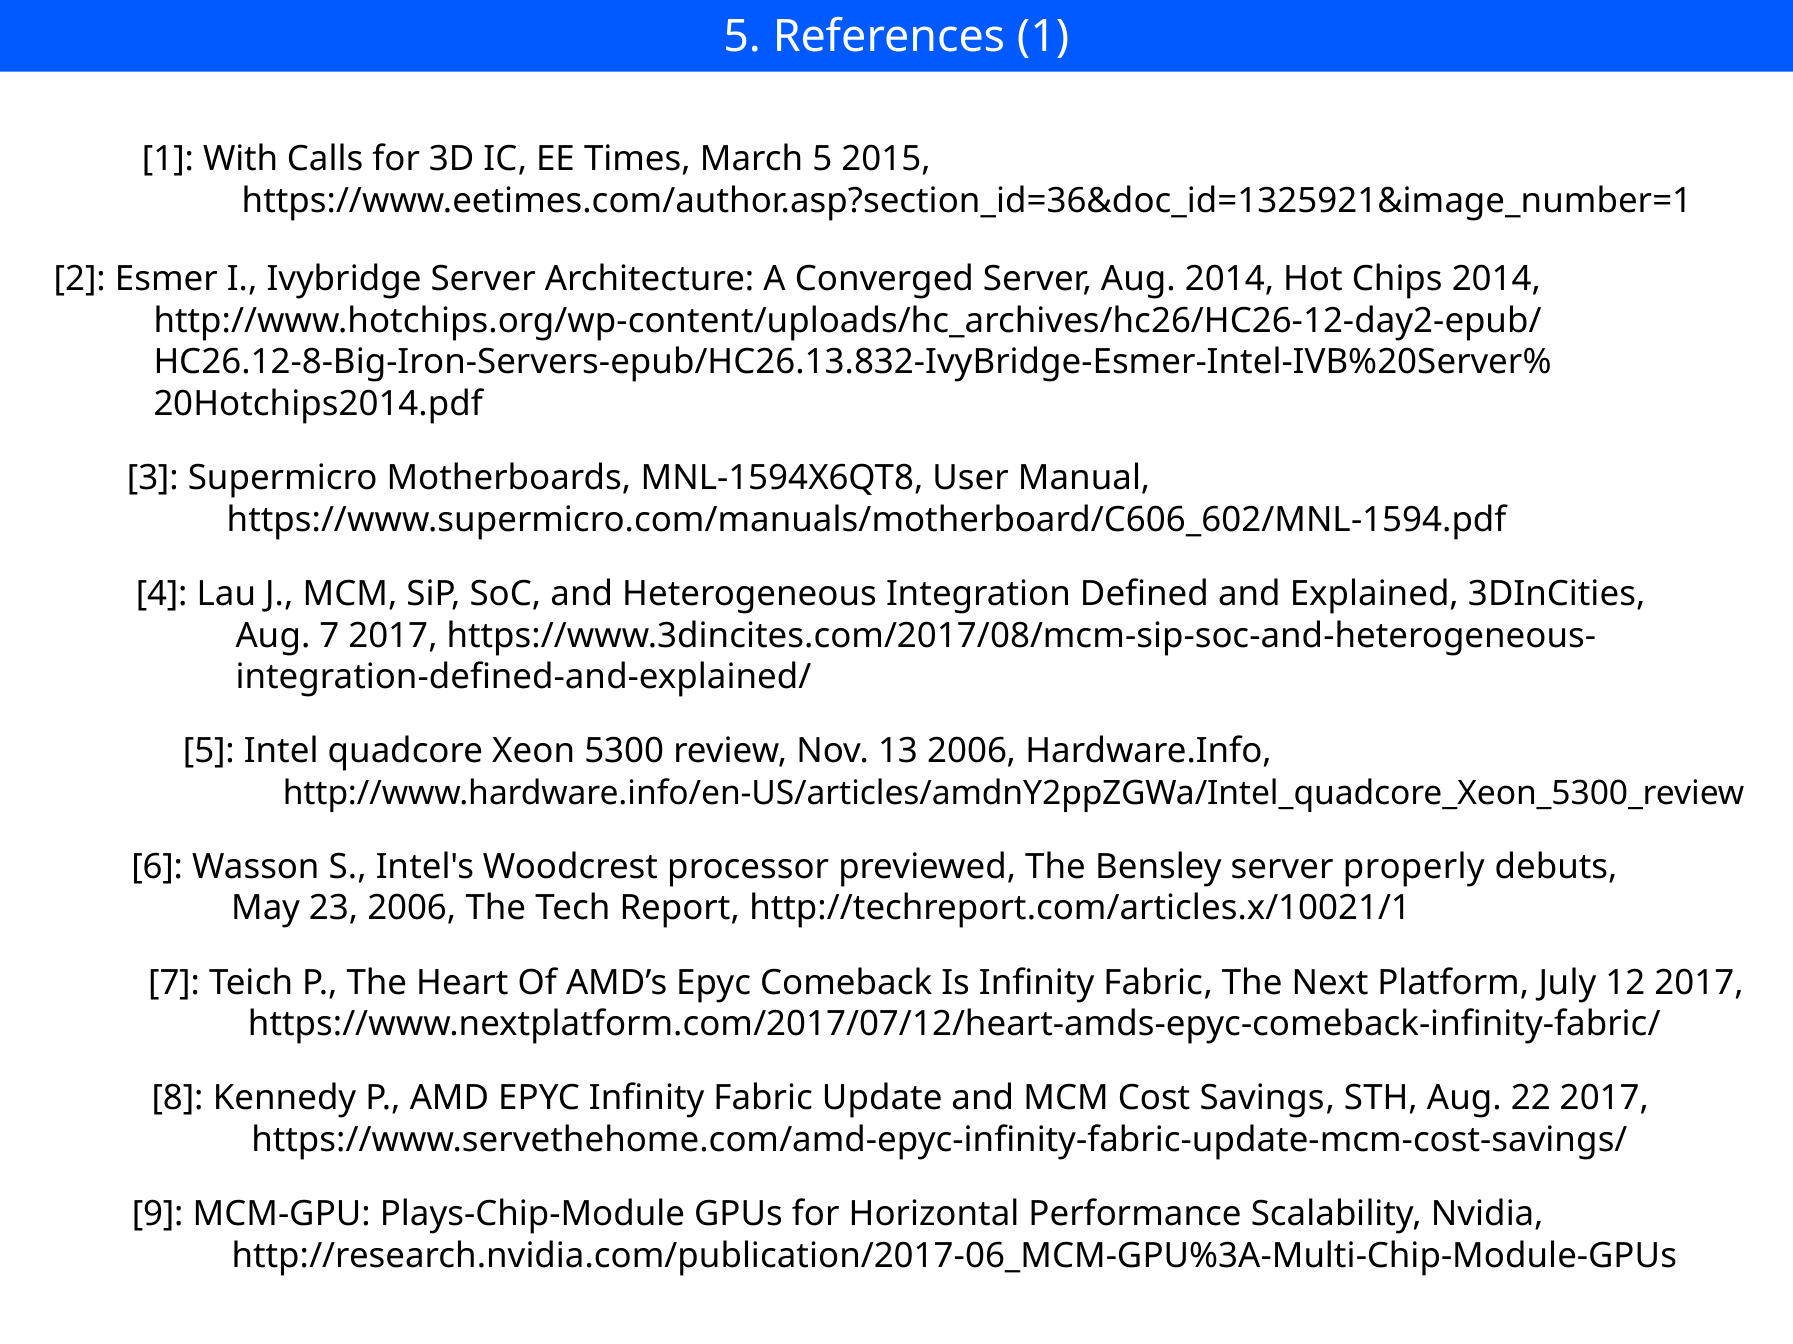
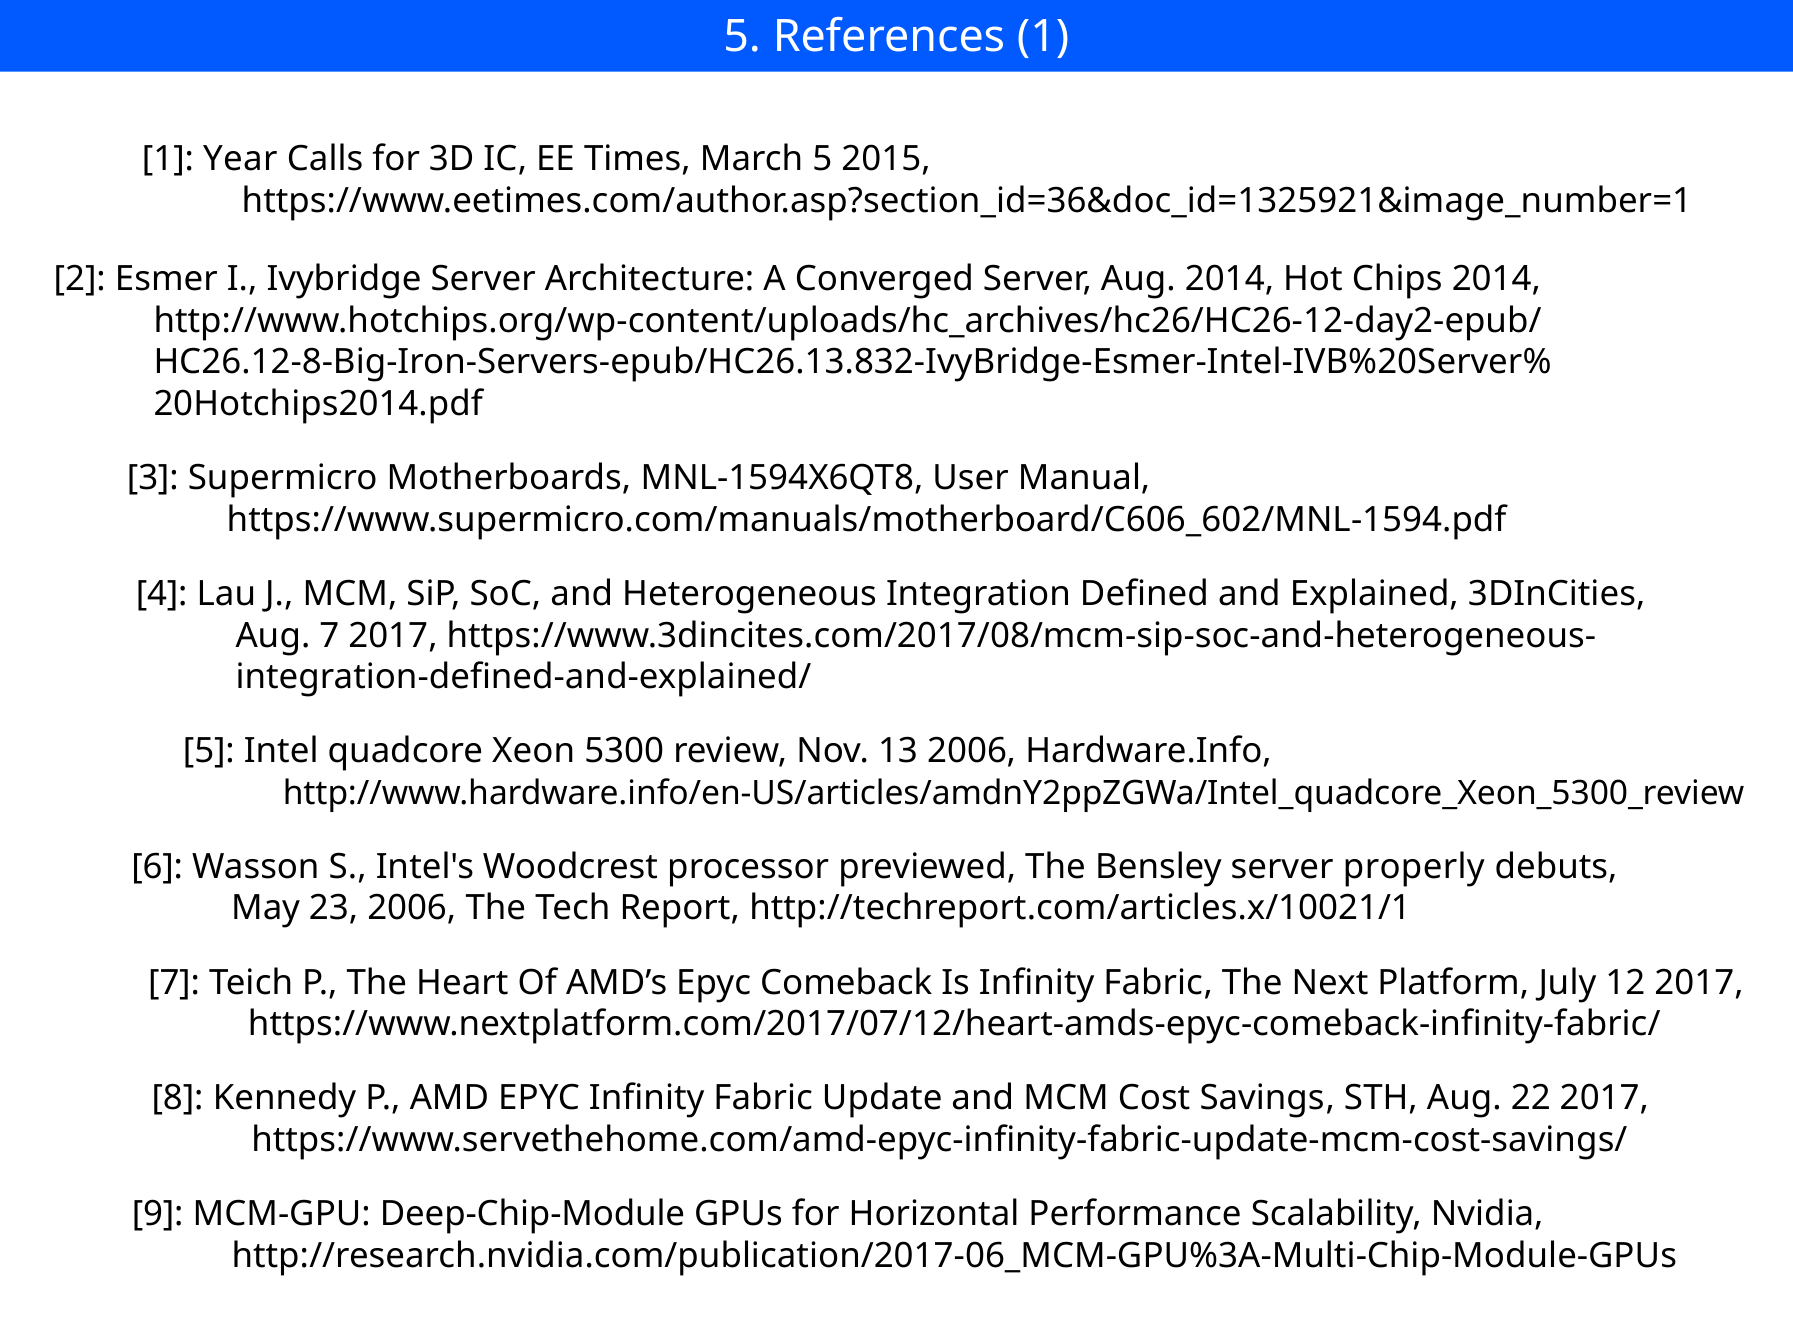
With: With -> Year (240, 159)
Plays-Chip-Module: Plays-Chip-Module -> Deep-Chip-Module (533, 1215)
